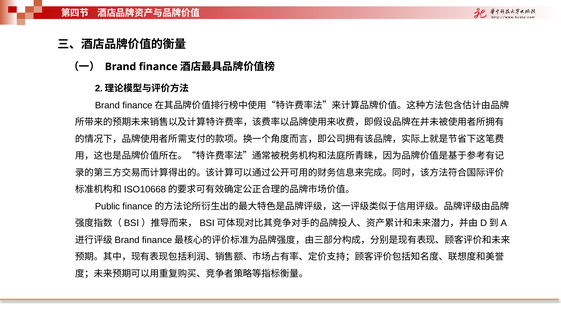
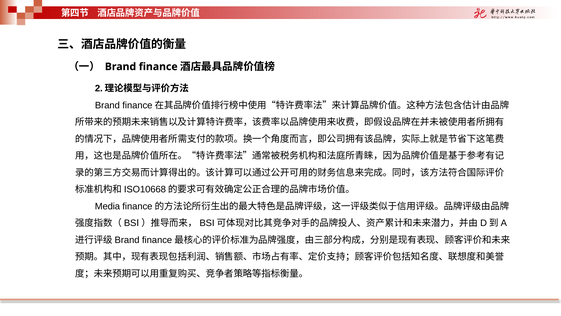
Public: Public -> Media (107, 206)
